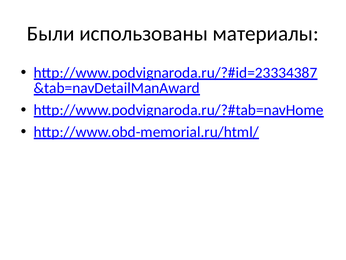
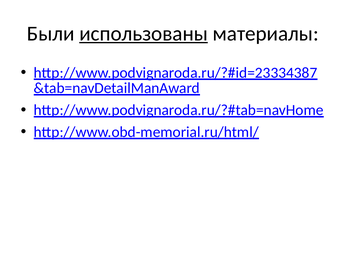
использованы underline: none -> present (144, 33)
